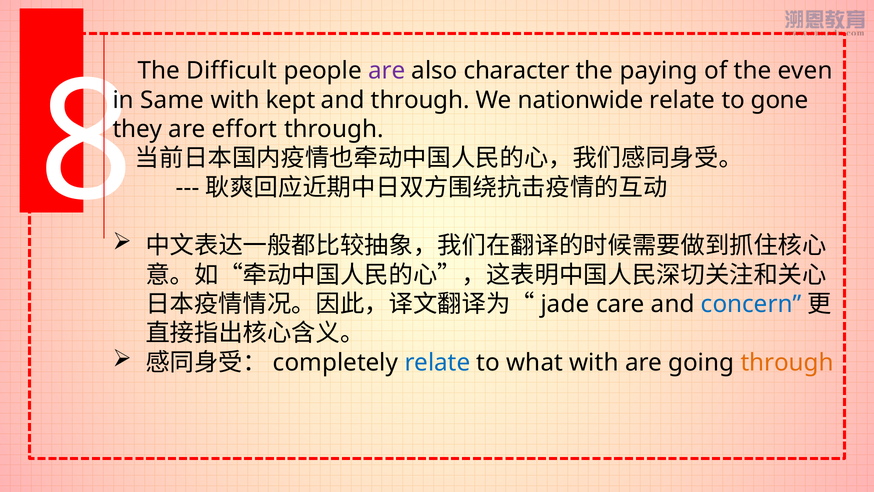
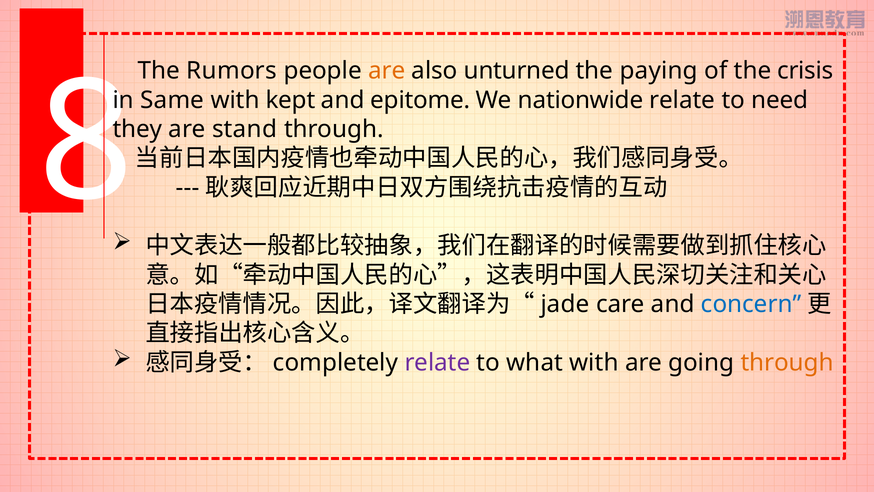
Difficult: Difficult -> Rumors (232, 71)
are colour: purple -> orange (387, 71)
character: character -> unturned (517, 71)
even: even -> crisis (805, 71)
and through: through -> epitome (420, 100)
gone: gone -> need (780, 100)
effort: effort -> stand (244, 129)
relate colour: blue -> purple (437, 362)
